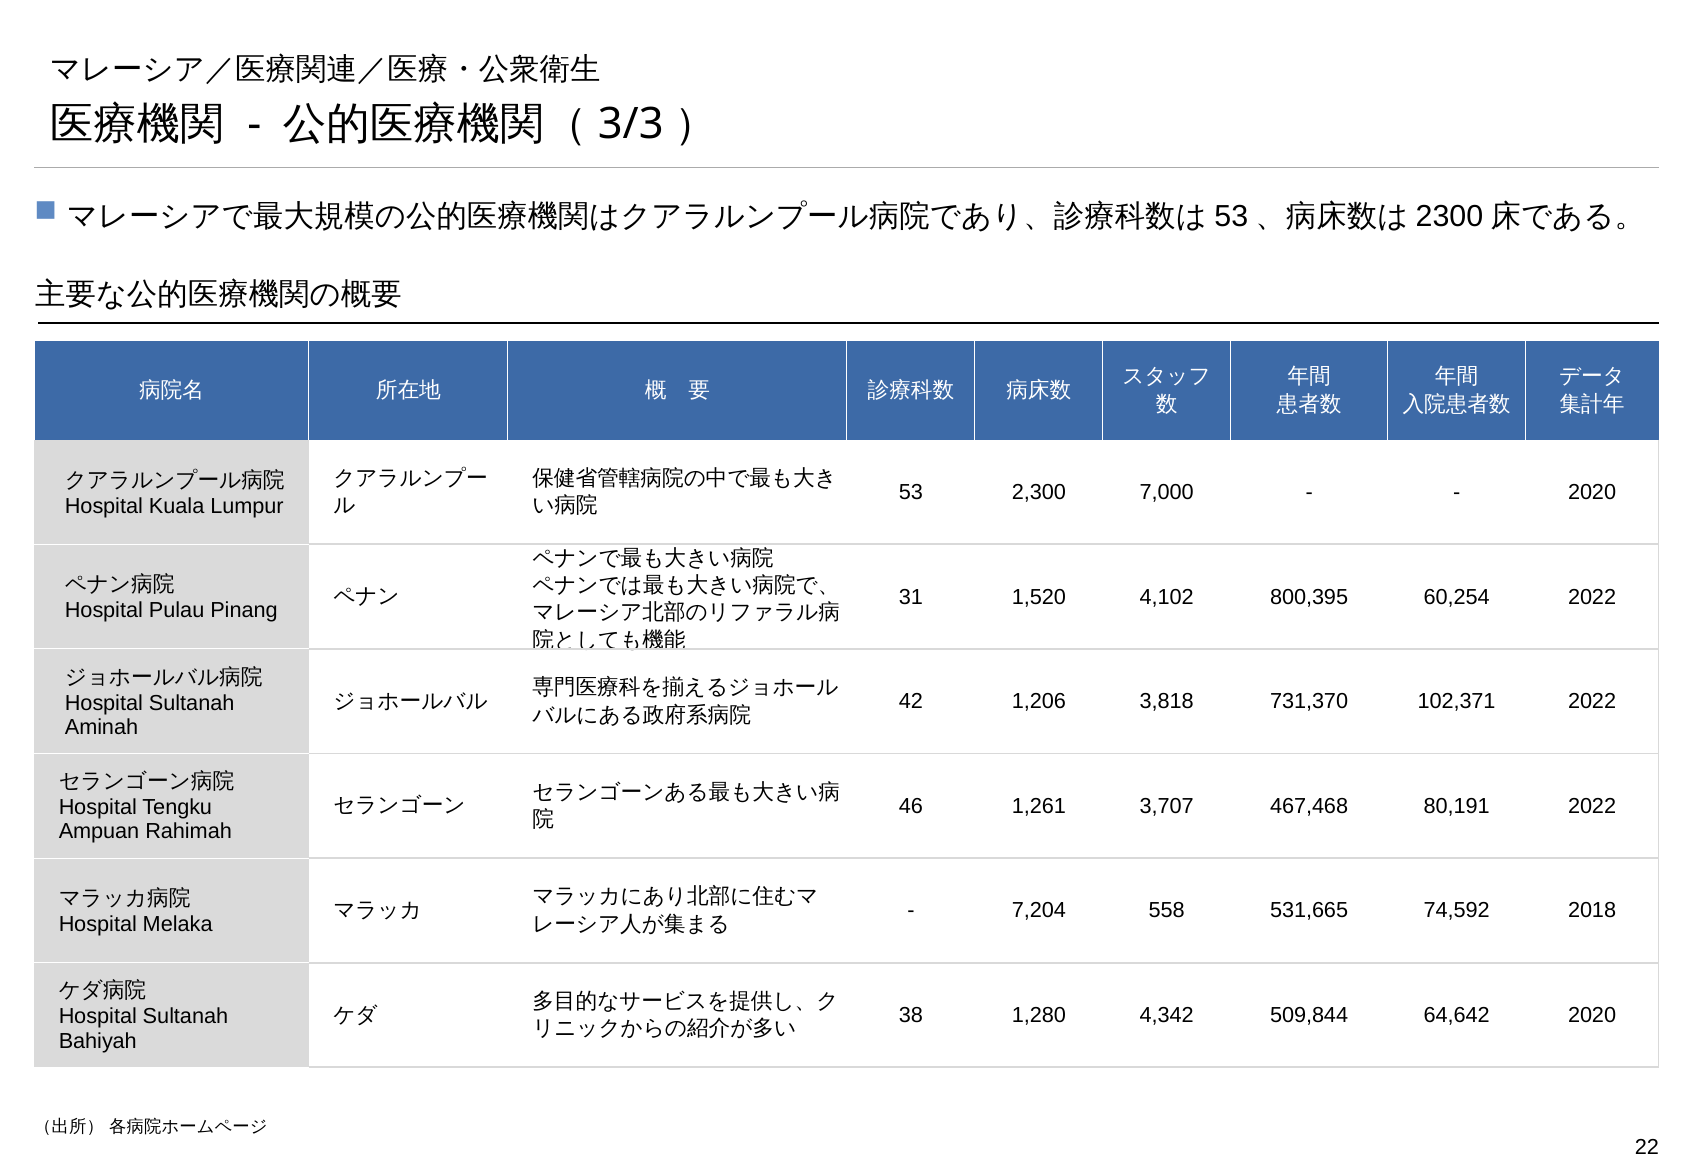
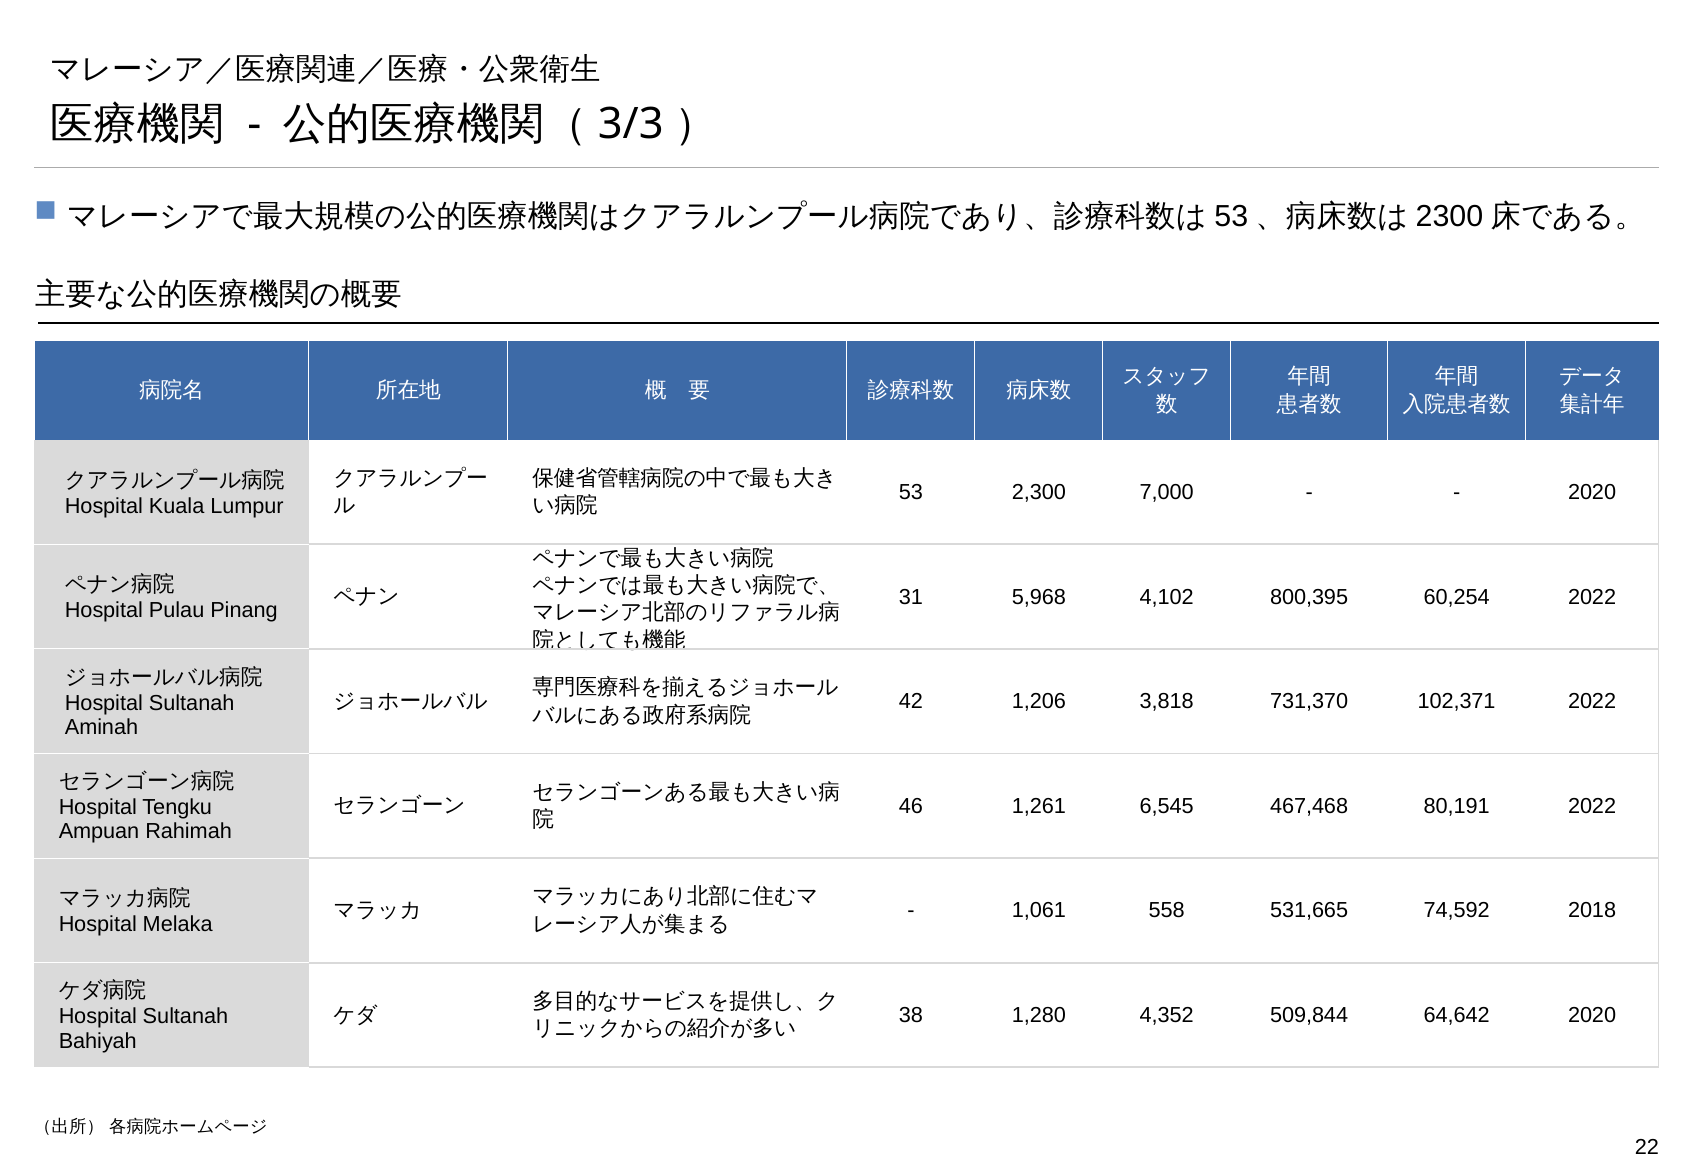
1,520: 1,520 -> 5,968 (1039, 597)
3,707: 3,707 -> 6,545 (1167, 806)
7,204: 7,204 -> 1,061 (1039, 911)
4,342: 4,342 -> 4,352 (1167, 1015)
